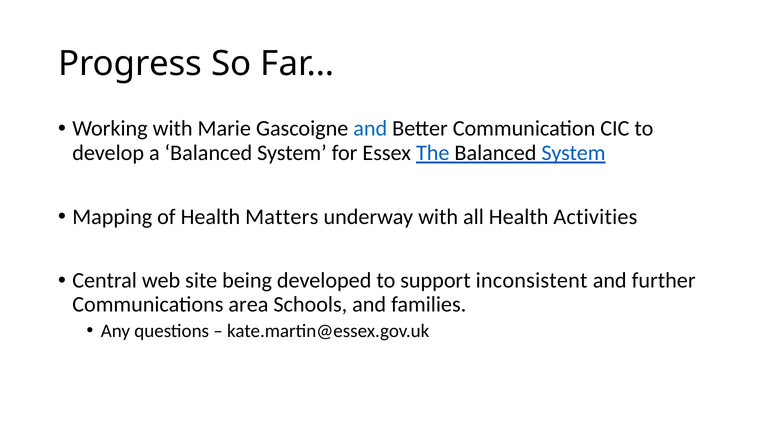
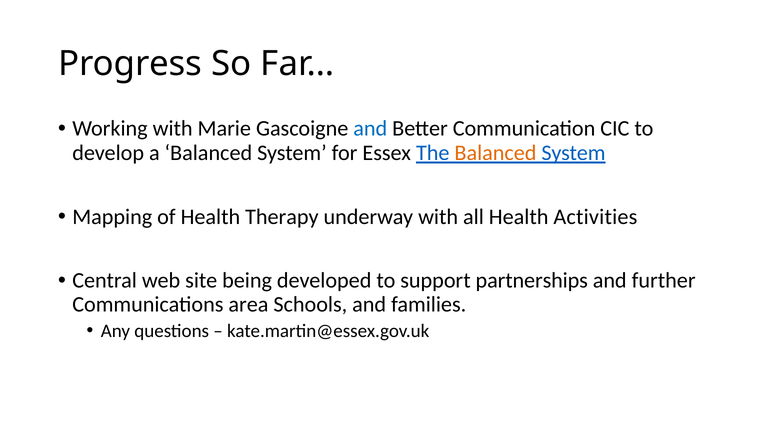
Balanced colour: black -> orange (495, 153)
Matters: Matters -> Therapy (282, 217)
inconsistent: inconsistent -> partnerships (532, 281)
